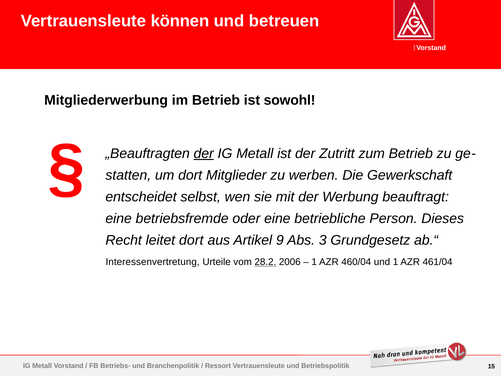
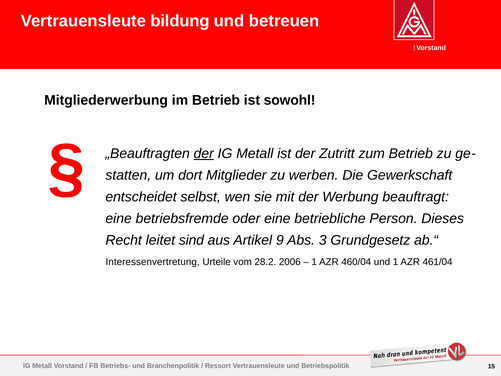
können: können -> bildung (180, 21)
leitet dort: dort -> sind (191, 240)
28.2 underline: present -> none (265, 262)
